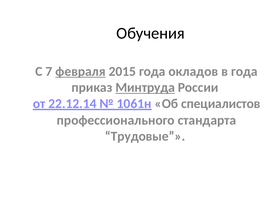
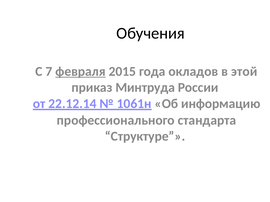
в года: года -> этой (244, 72)
Минтруда underline: present -> none (145, 88)
специалистов: специалистов -> информацию (221, 104)
Трудовые: Трудовые -> Структуре (145, 137)
